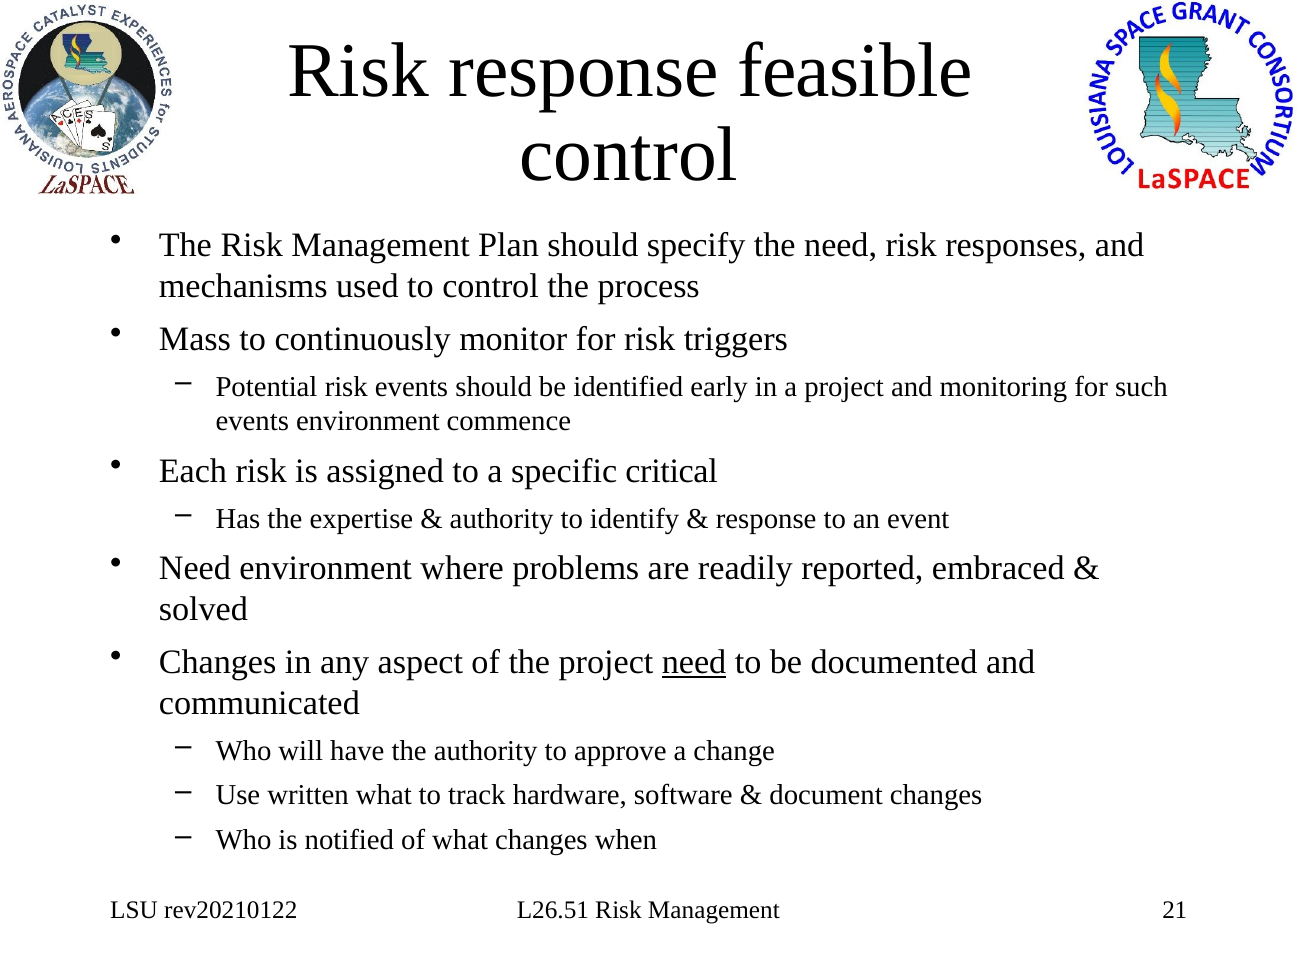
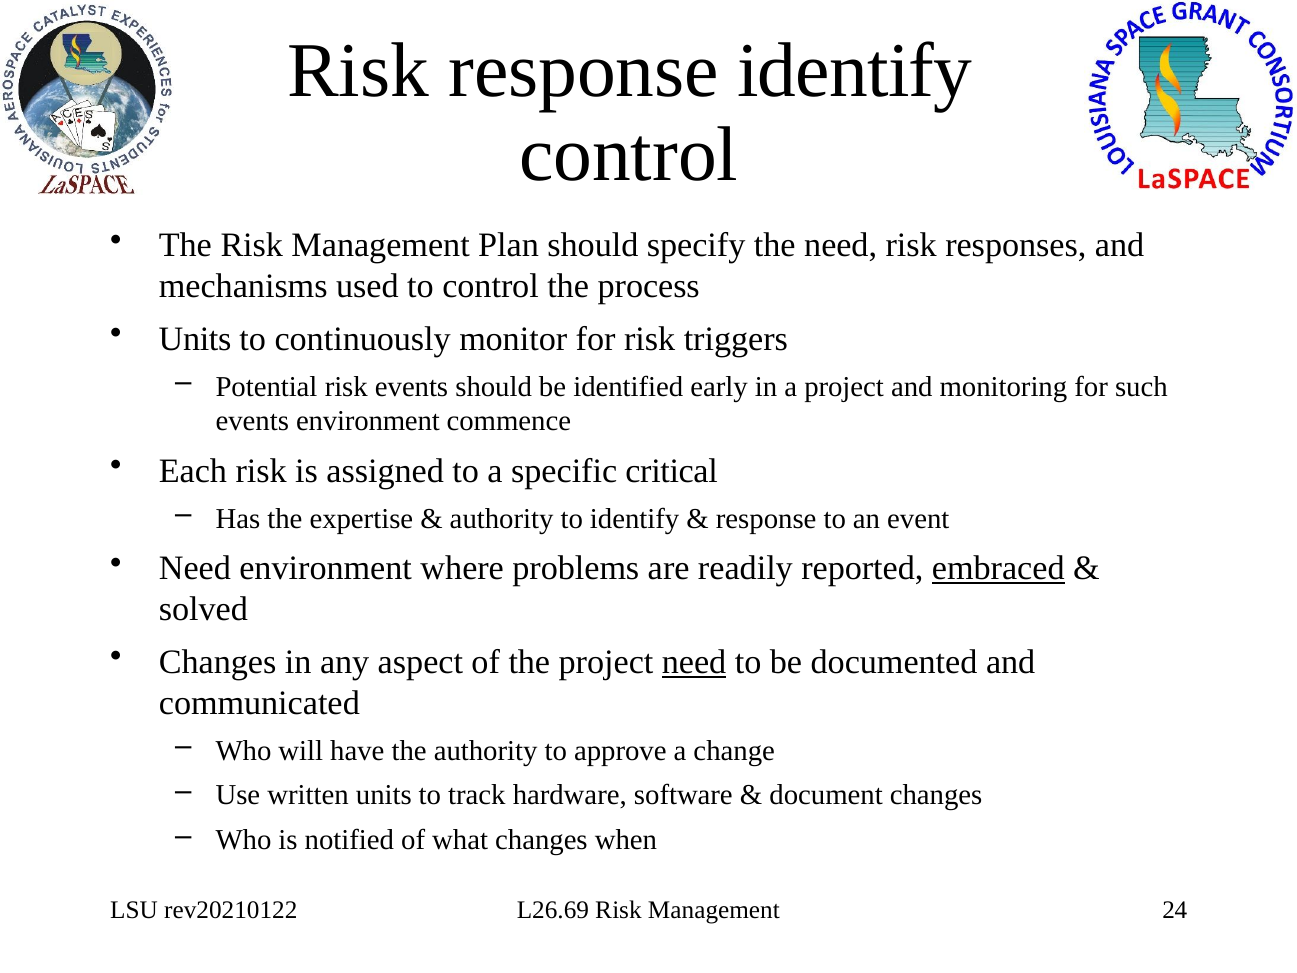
response feasible: feasible -> identify (855, 71)
Mass: Mass -> Units (195, 339)
embraced underline: none -> present (998, 568)
written what: what -> units (384, 795)
L26.51: L26.51 -> L26.69 (553, 910)
21: 21 -> 24 (1175, 910)
